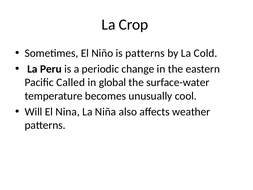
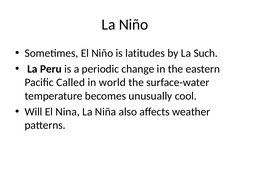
La Crop: Crop -> Niño (133, 24)
is patterns: patterns -> latitudes (145, 53)
Cold: Cold -> Such (206, 53)
global: global -> world (112, 82)
